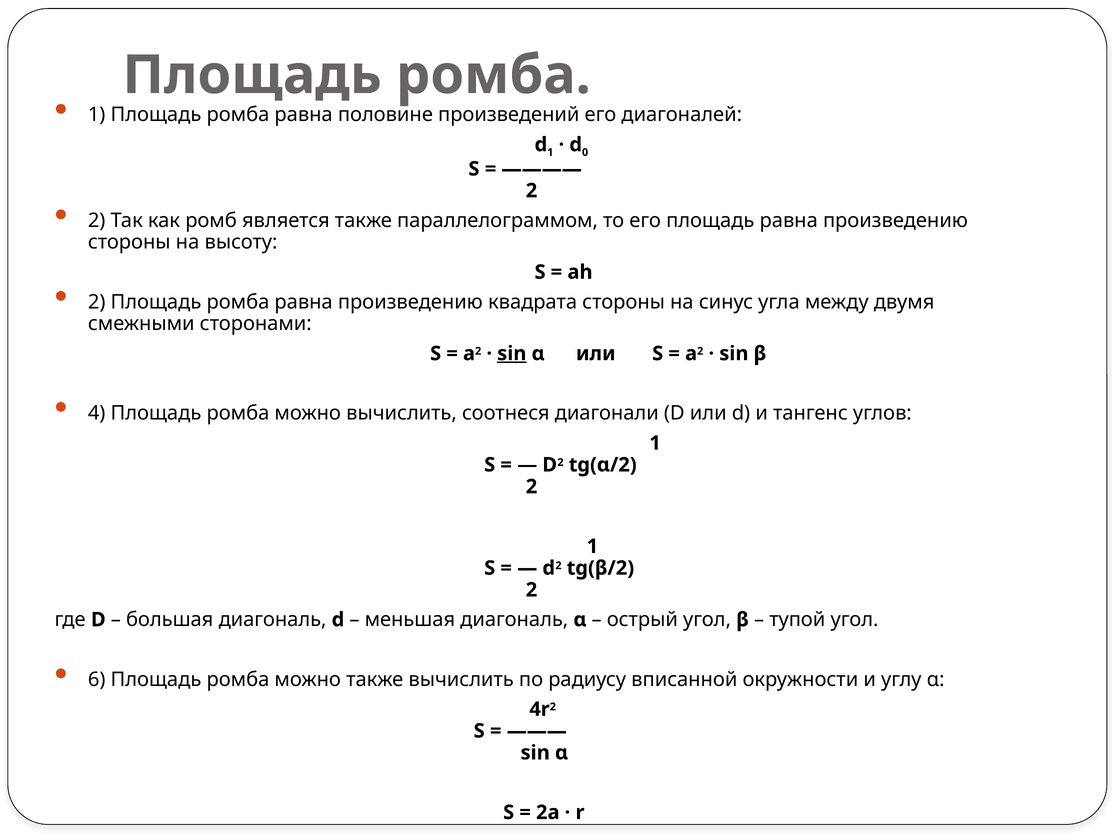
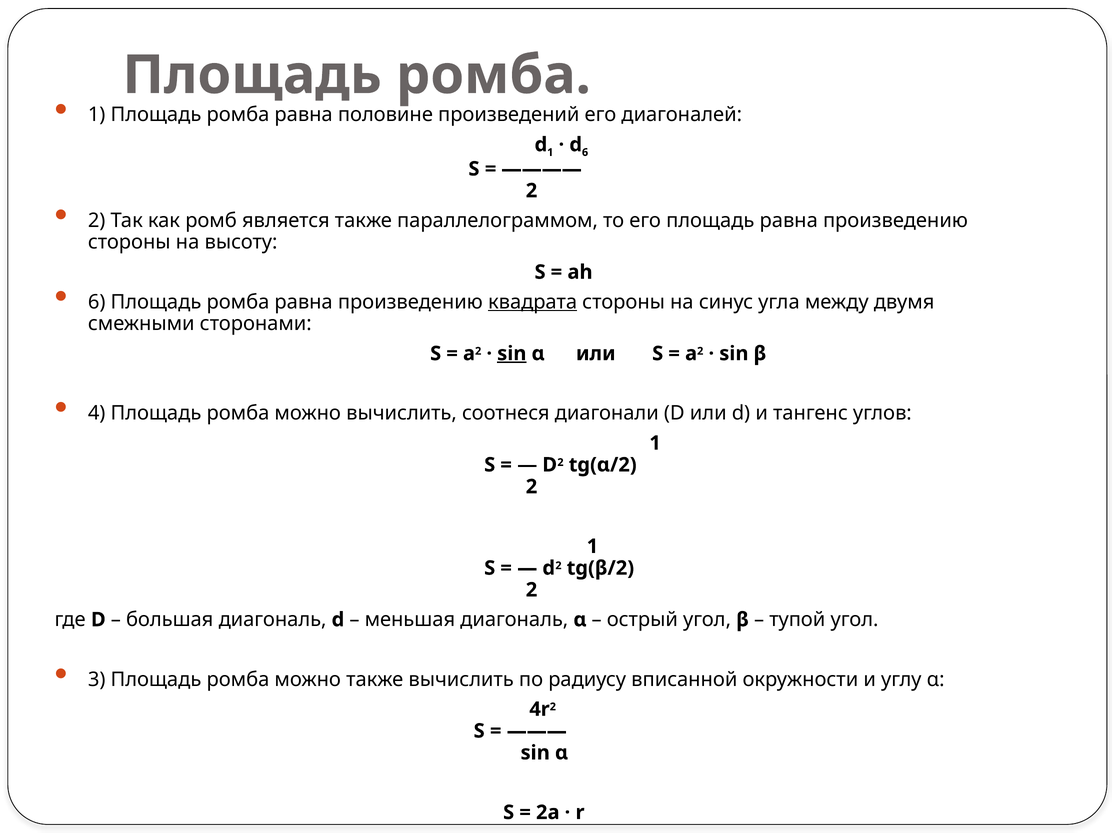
d 0: 0 -> 6 (585, 152)
2: 2 -> 6 (97, 302)
квадрата underline: none -> present (533, 302)
6: 6 -> 3 (97, 680)
